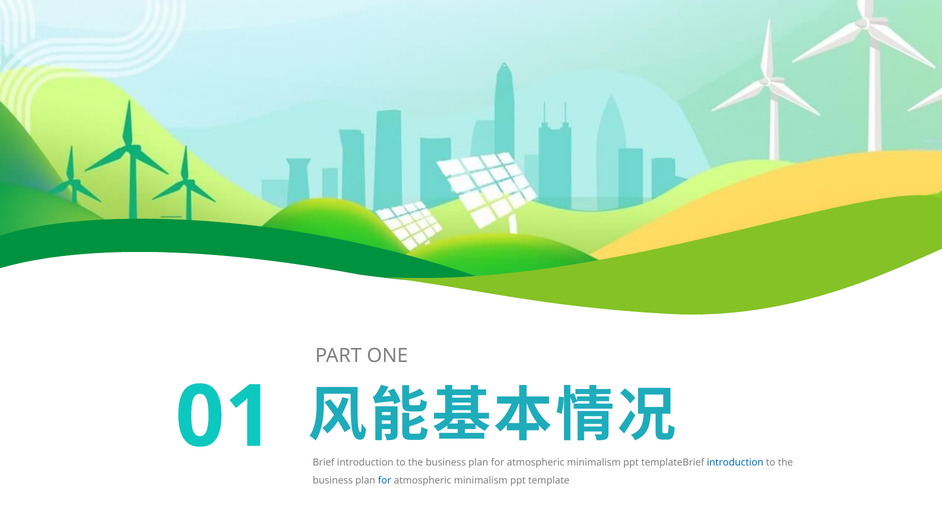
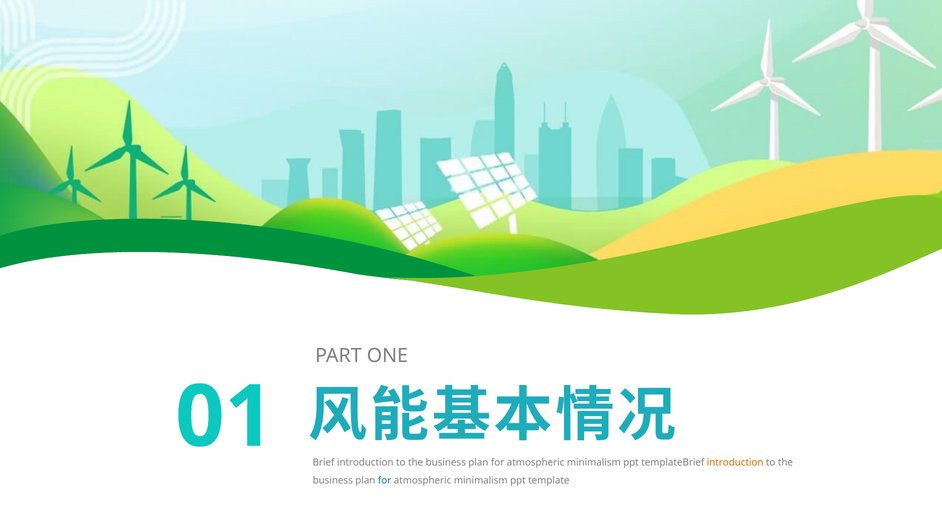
introduction colour: blue -> orange (735, 463)
